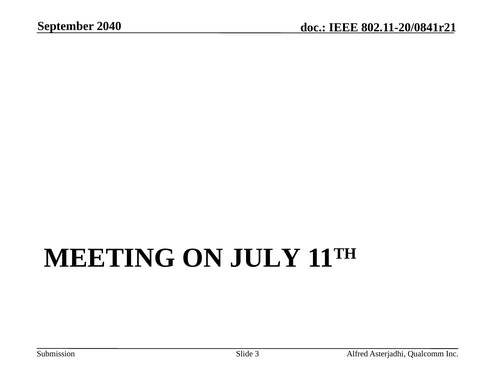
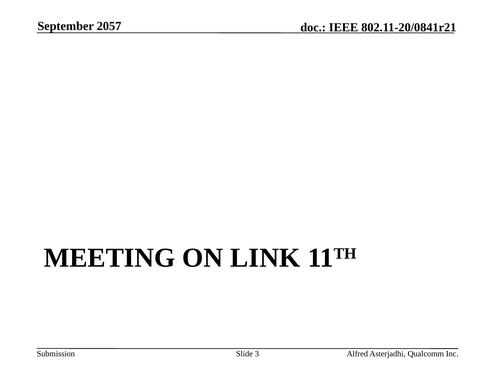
2040: 2040 -> 2057 (109, 26)
JULY: JULY -> LINK (265, 257)
